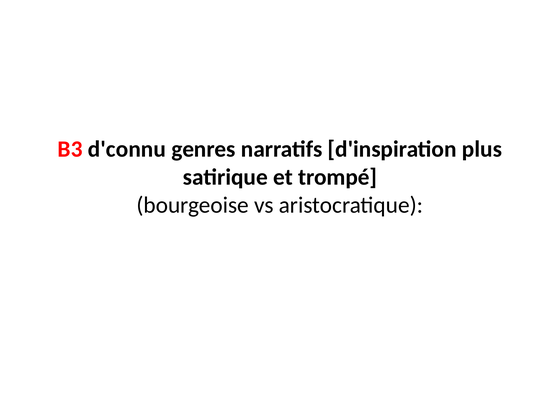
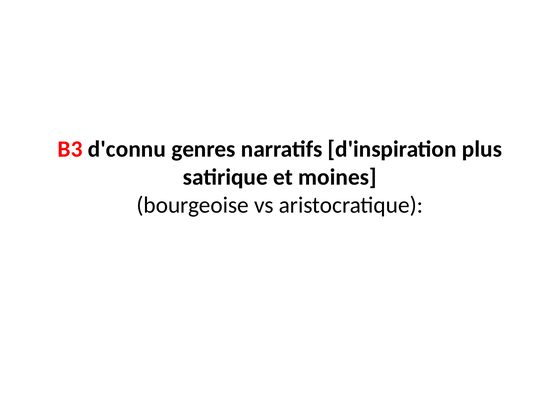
trompé: trompé -> moines (337, 177)
